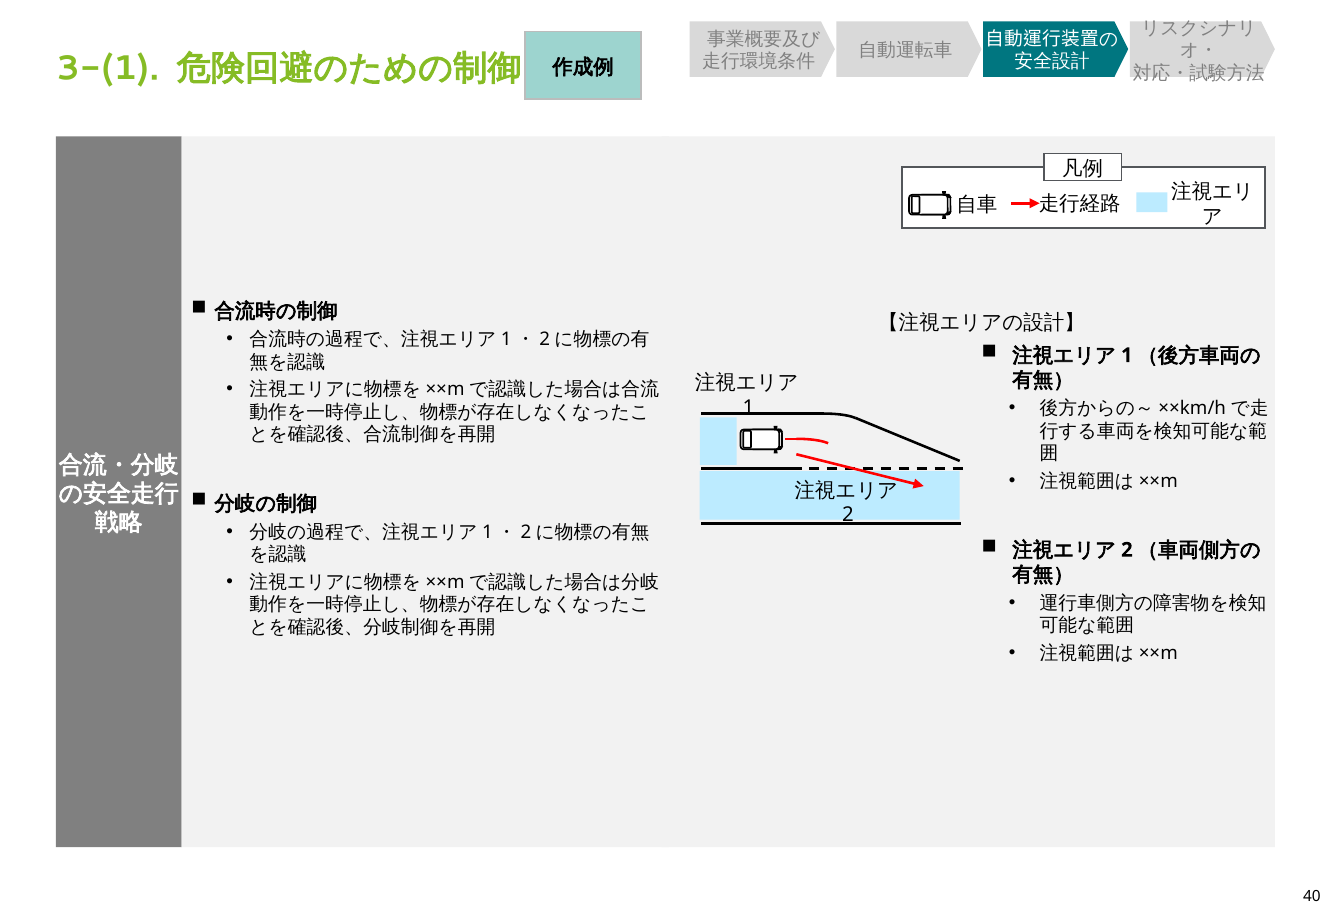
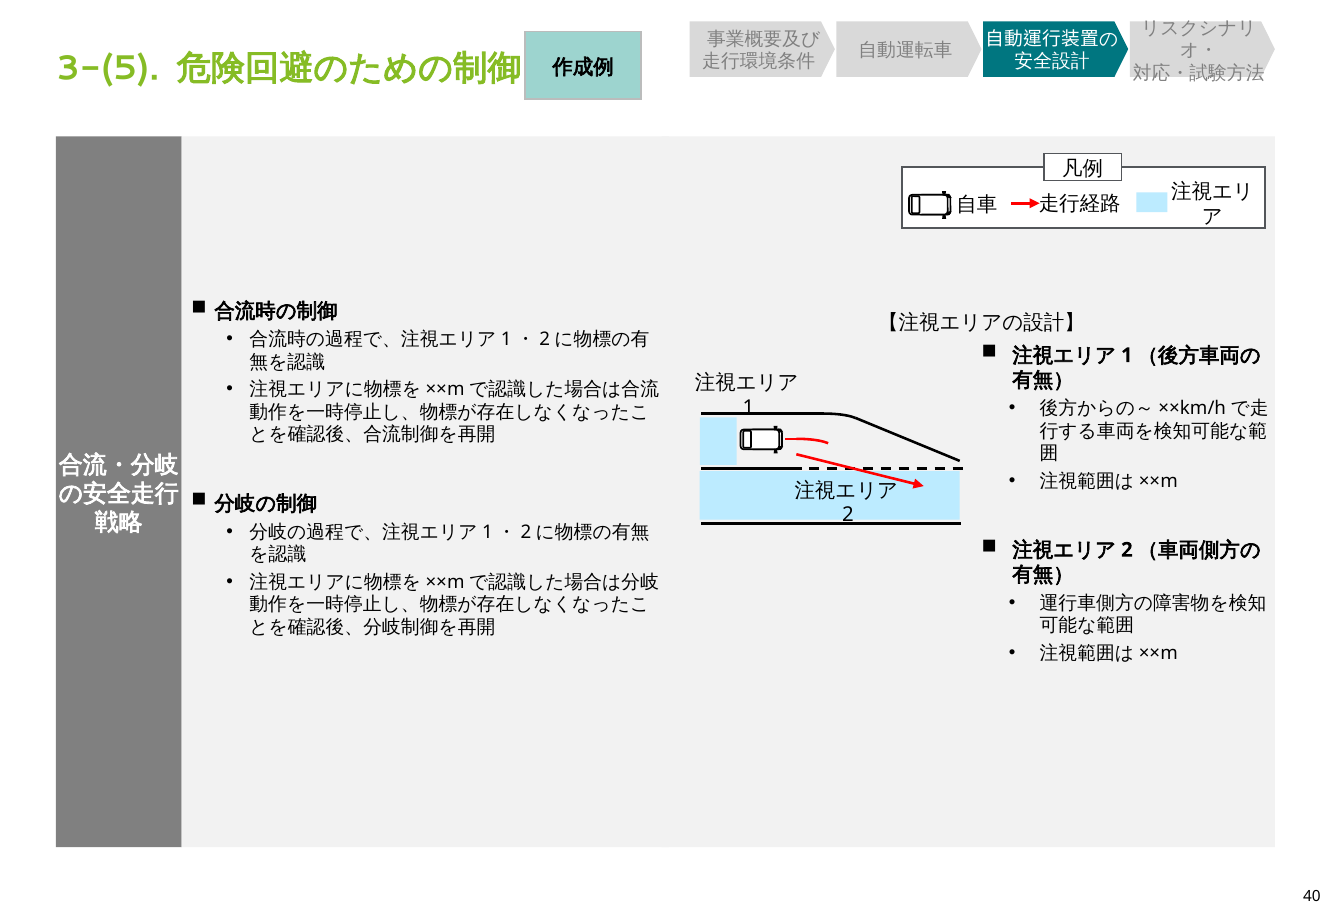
3-(1: 3-(1 -> 3-(5 (108, 68)
